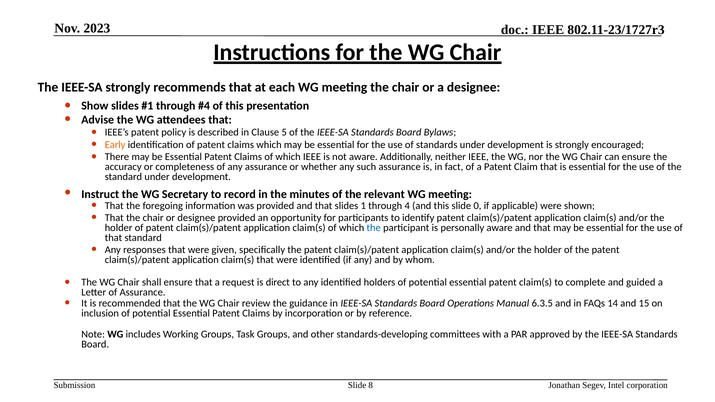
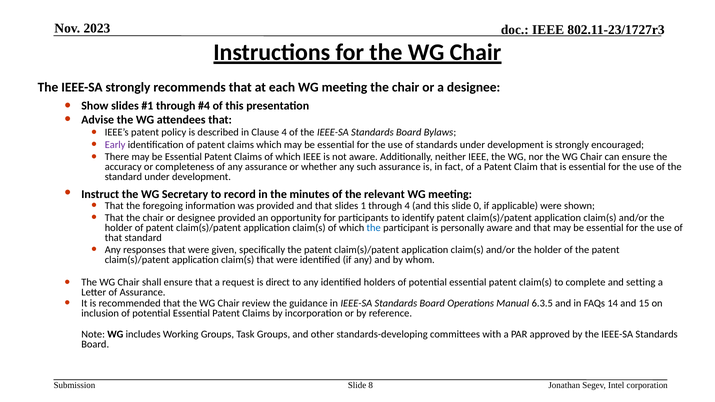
Clause 5: 5 -> 4 (284, 133)
Early colour: orange -> purple (115, 145)
guided: guided -> setting (641, 283)
